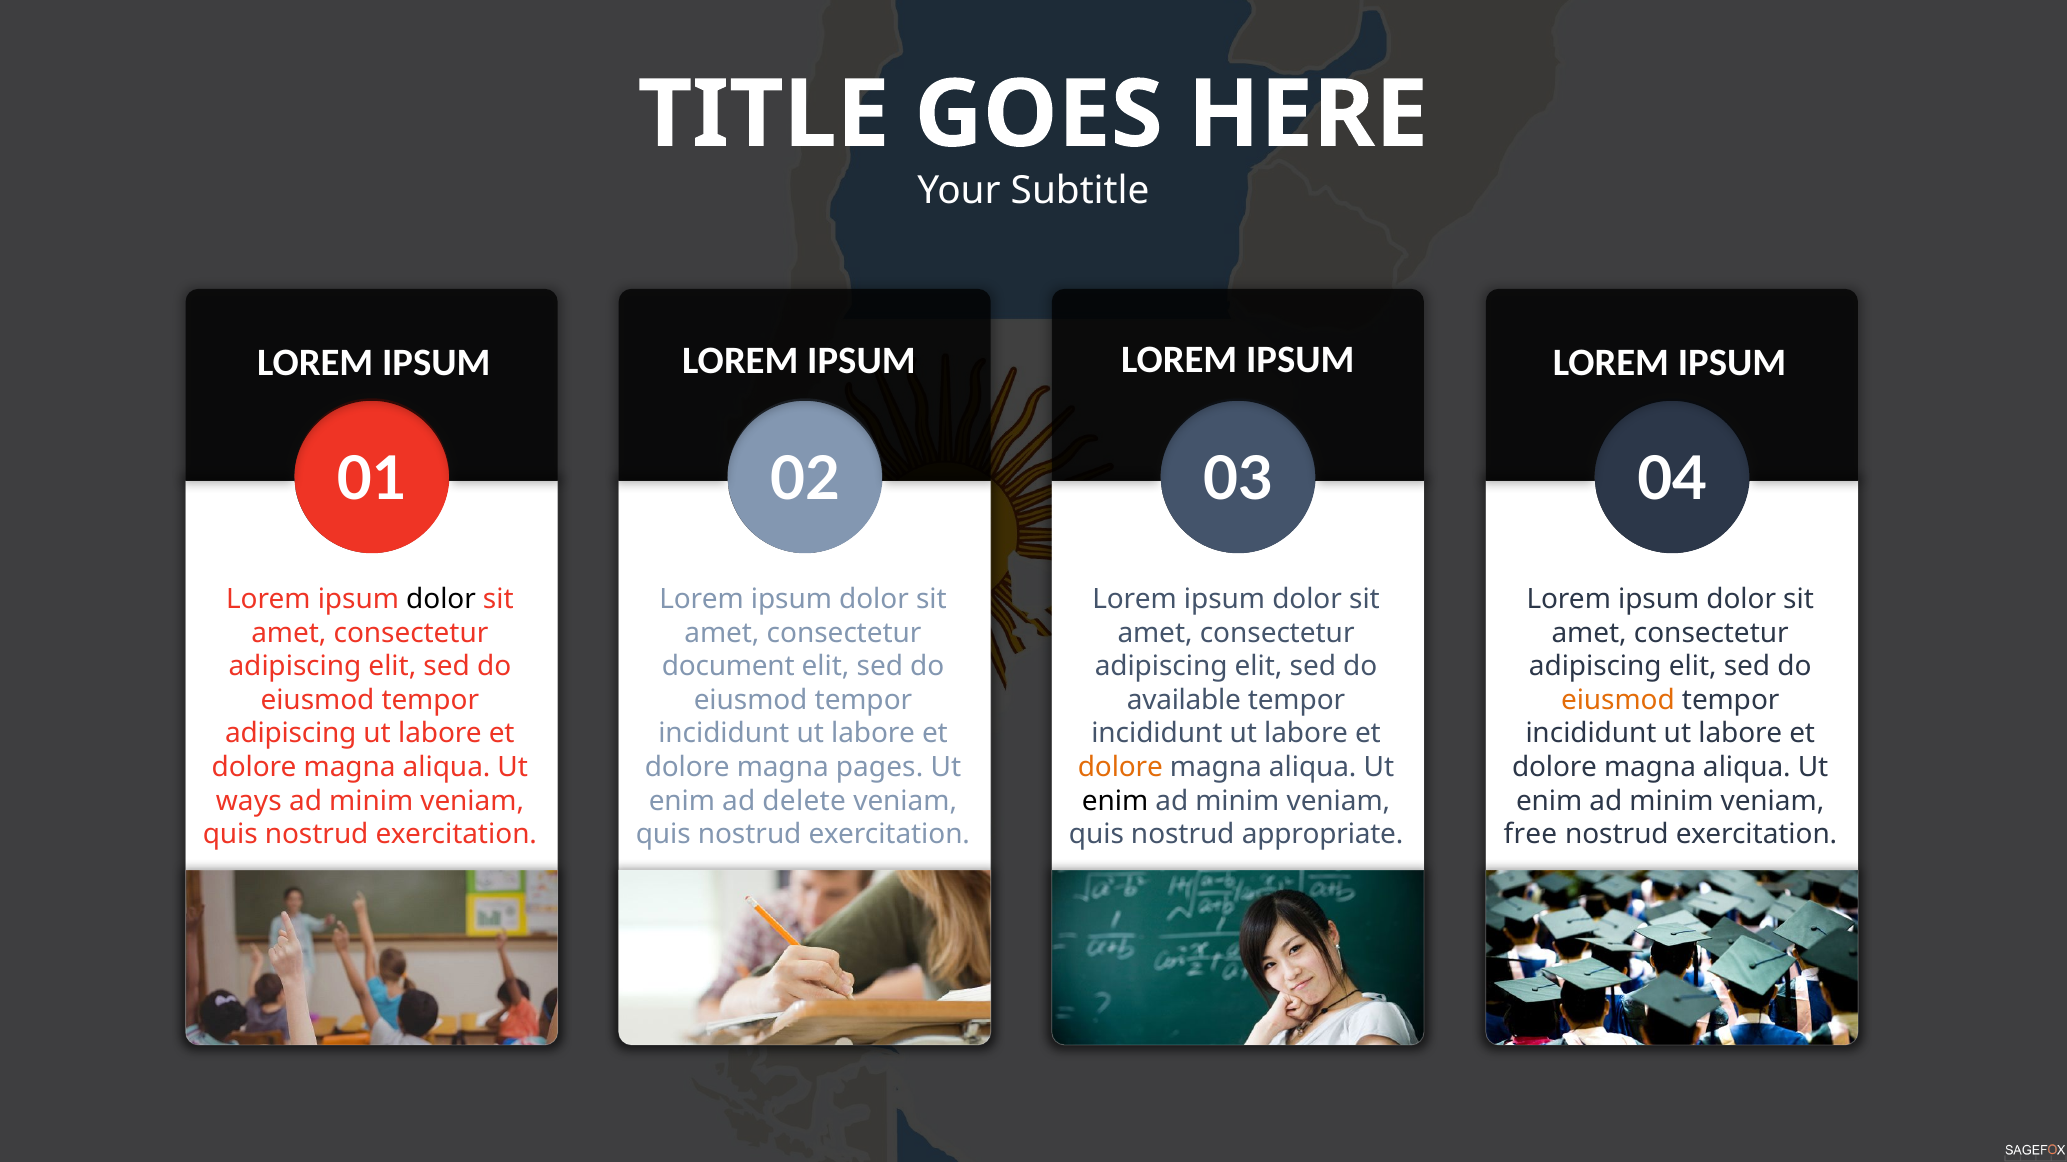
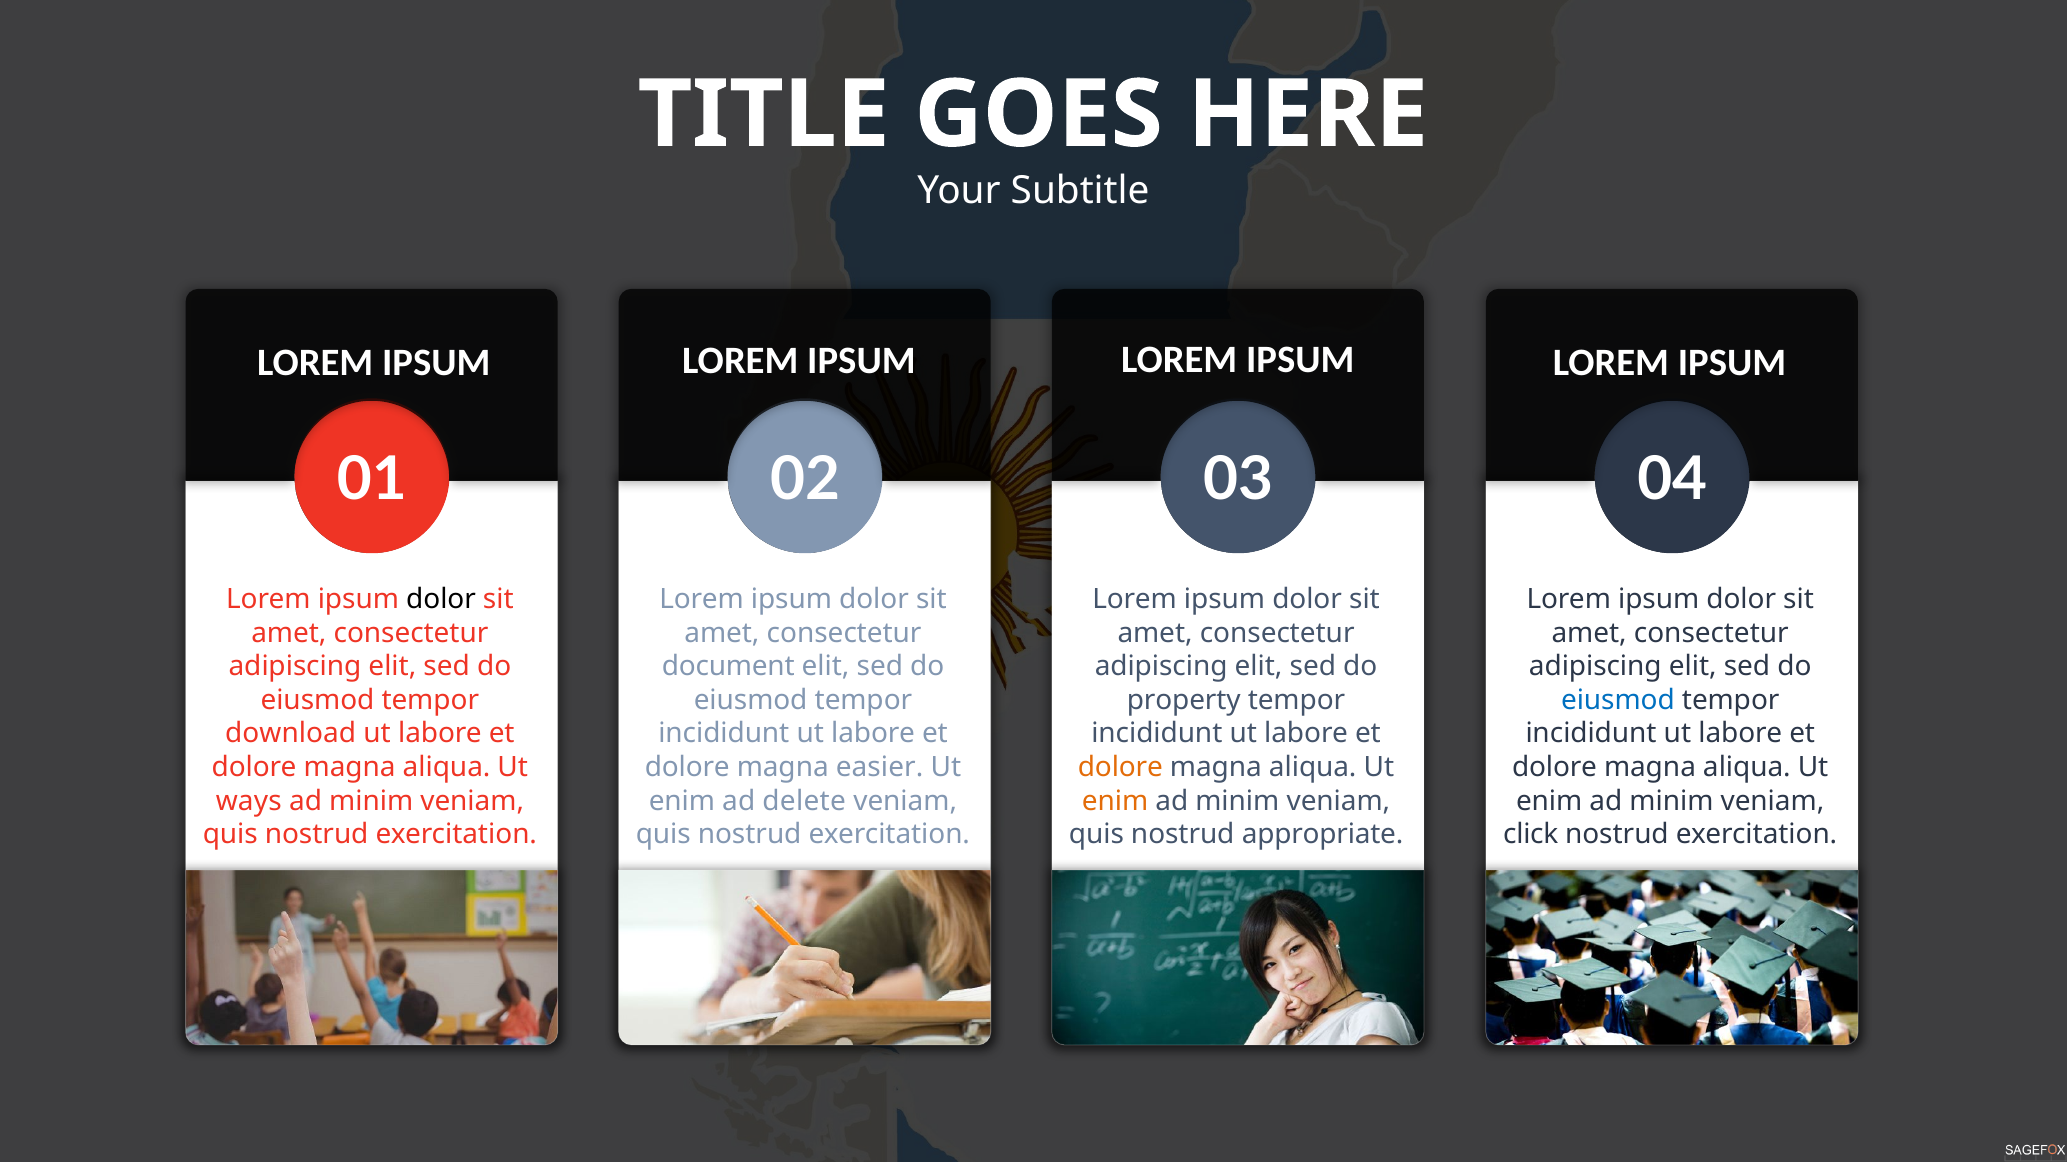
available: available -> property (1184, 700)
eiusmod colour: orange -> blue (1618, 700)
adipiscing: adipiscing -> download (291, 734)
pages: pages -> easier (880, 768)
enim colour: black -> orange (1115, 801)
free: free -> click (1531, 835)
